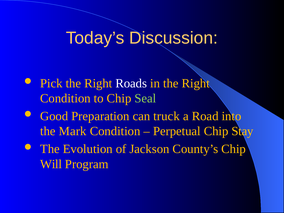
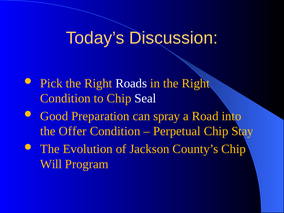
Seal colour: light green -> white (145, 98)
truck: truck -> spray (167, 116)
Mark: Mark -> Offer (73, 131)
